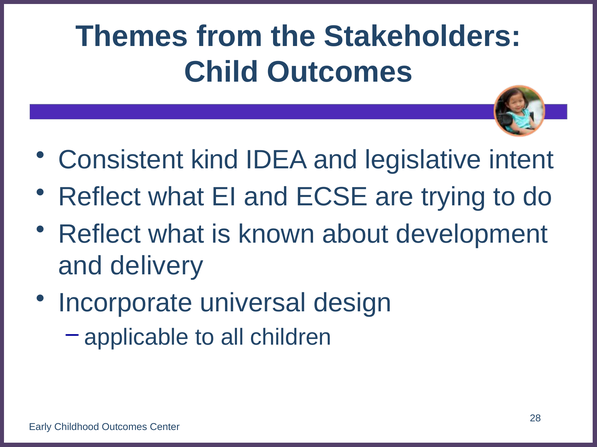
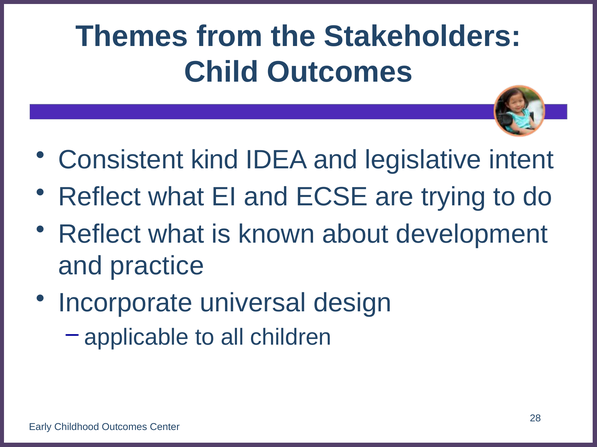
delivery: delivery -> practice (157, 266)
